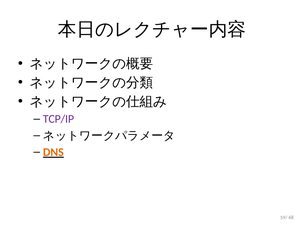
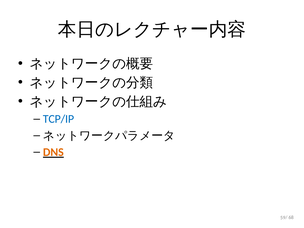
TCP/IP colour: purple -> blue (58, 119)
